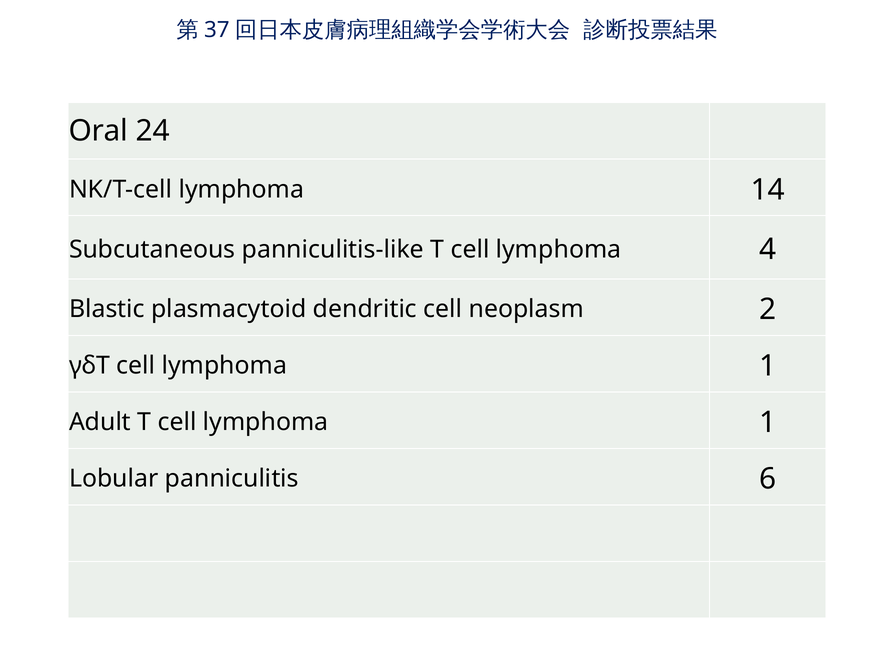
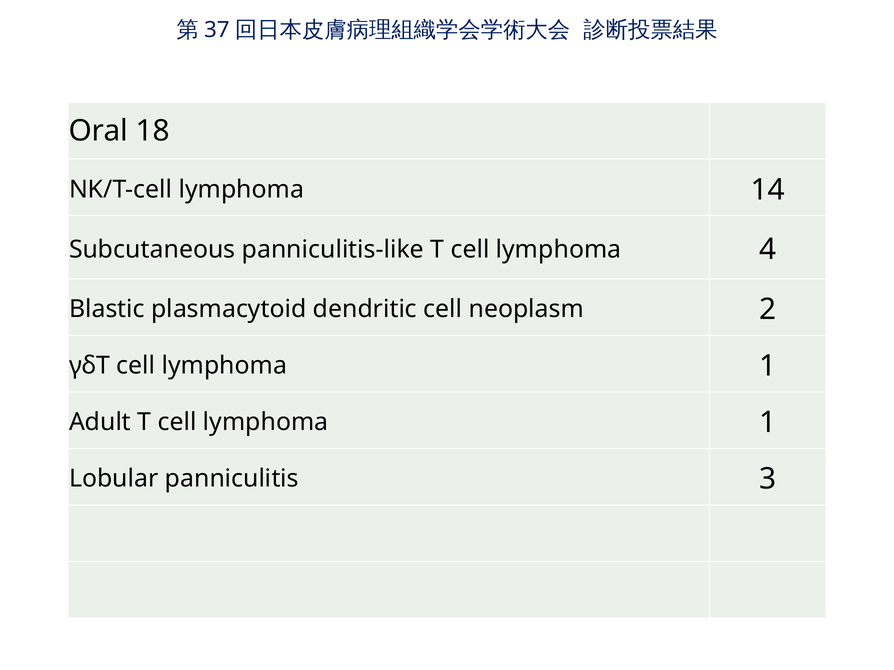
24: 24 -> 18 (153, 131)
6: 6 -> 3 (768, 479)
